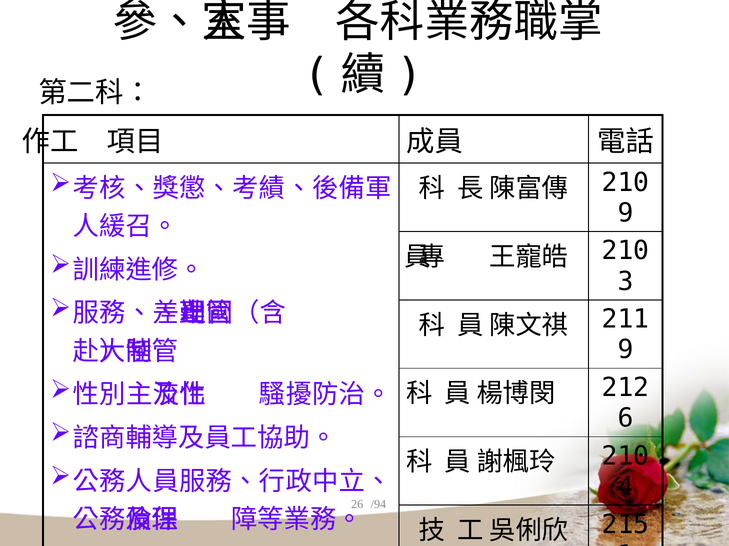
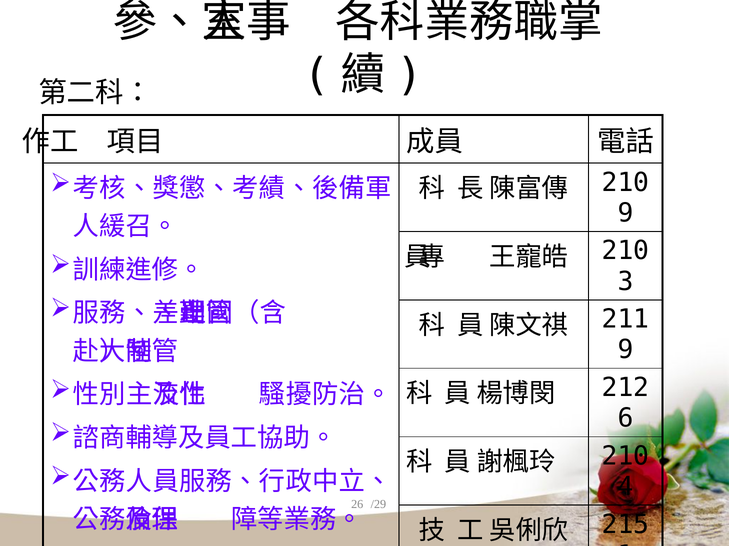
/94: /94 -> /29 (378, 505)
